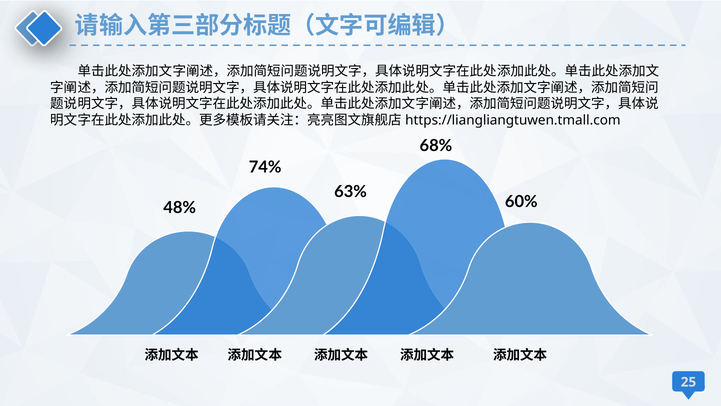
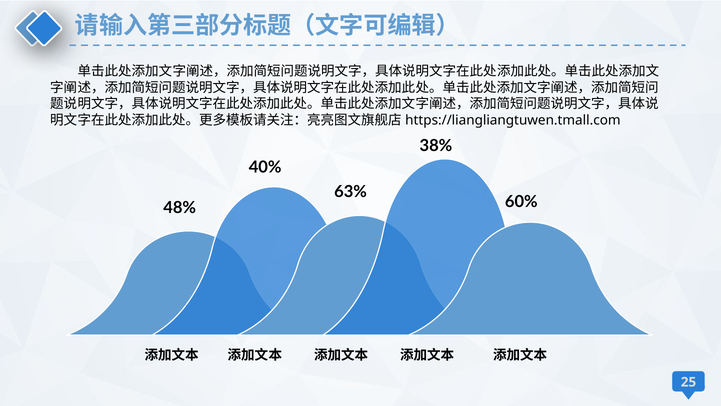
68%: 68% -> 38% (436, 146)
74%: 74% -> 40% (265, 167)
